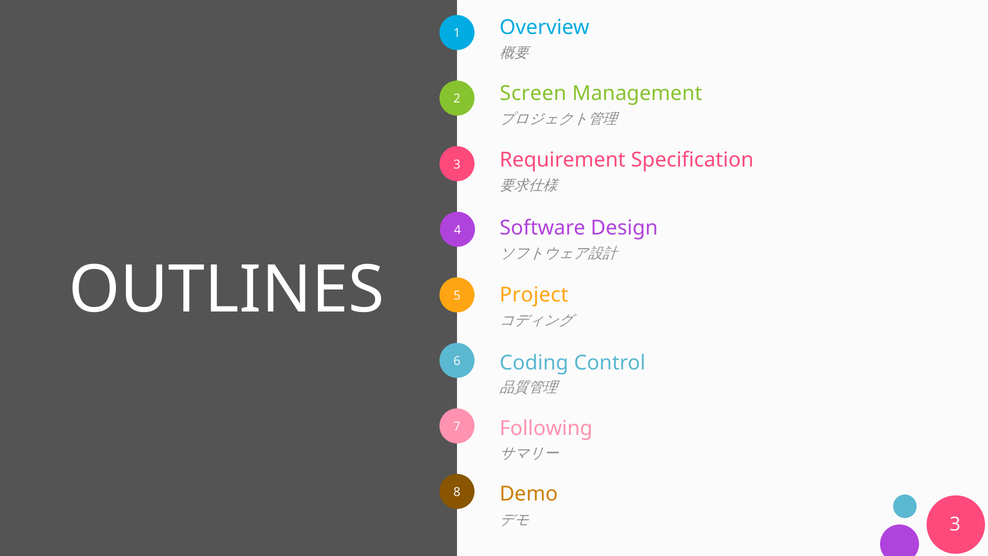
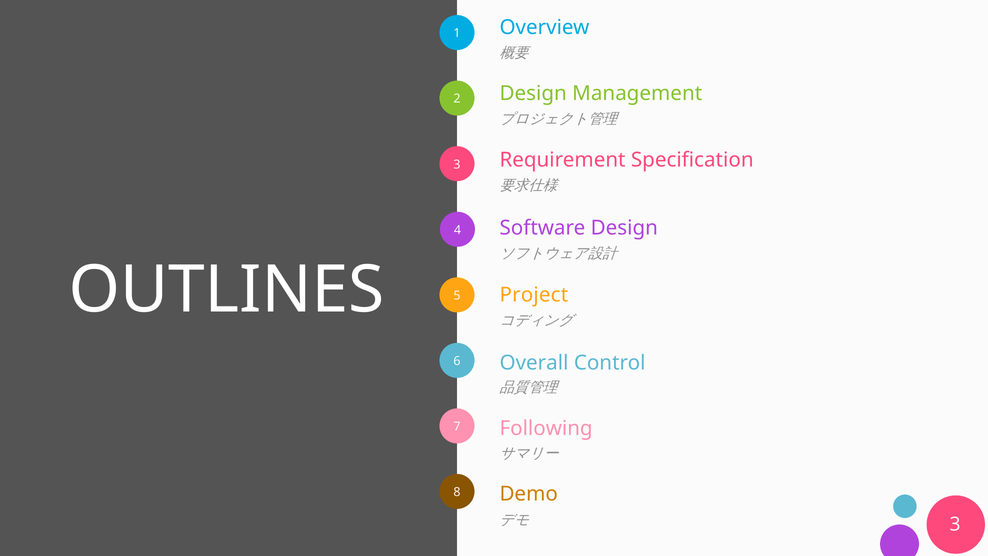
Screen: Screen -> Design (533, 93)
Coding: Coding -> Overall (534, 363)
